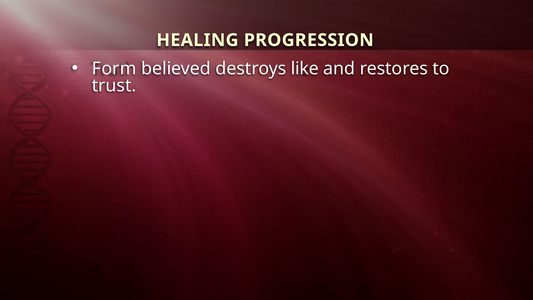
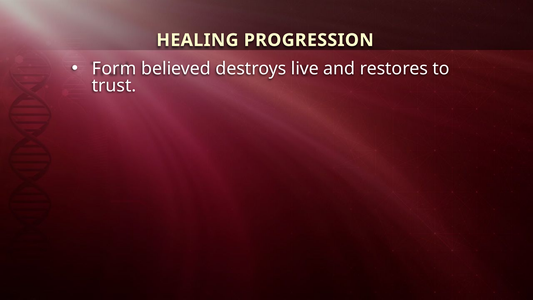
like: like -> live (305, 69)
